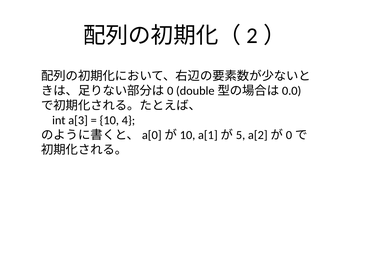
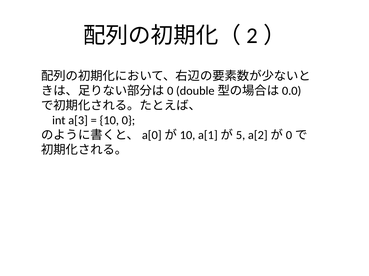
4: 4 -> 0 (128, 121)
